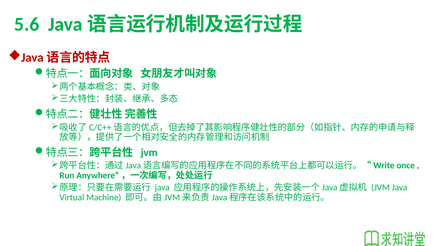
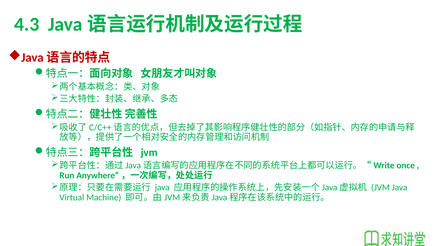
5.6: 5.6 -> 4.3 (27, 24)
